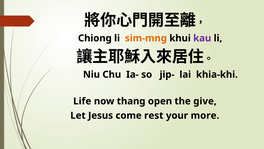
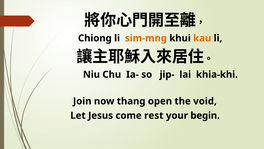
kau colour: purple -> orange (202, 38)
Life: Life -> Join (82, 101)
give: give -> void (205, 101)
more: more -> begin (205, 115)
